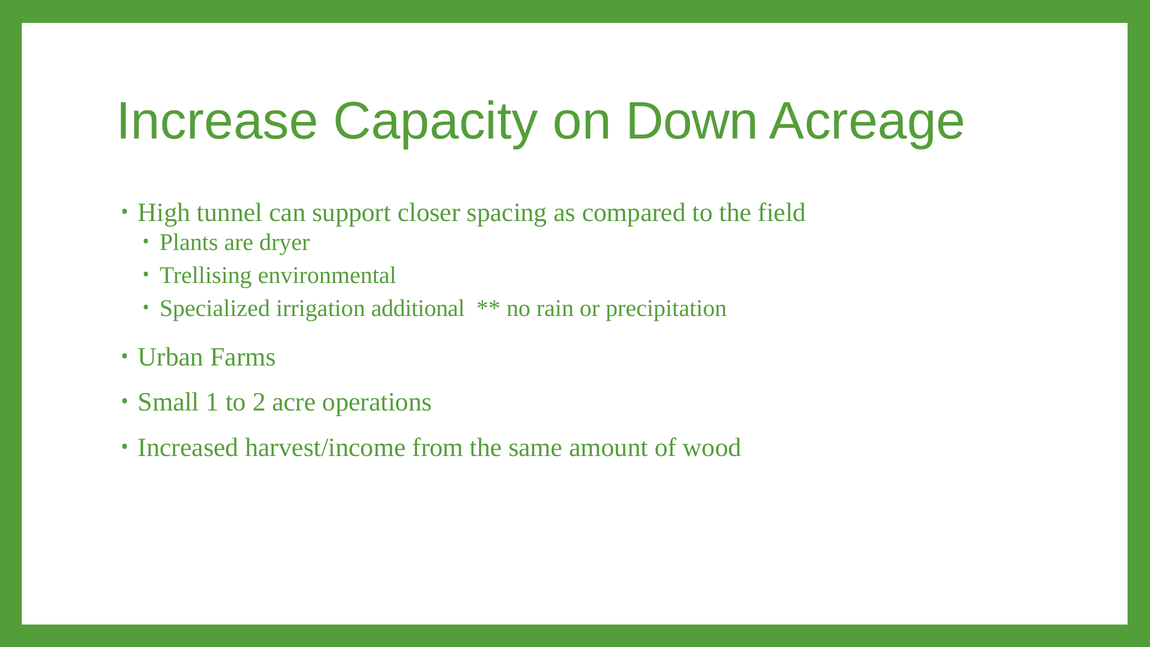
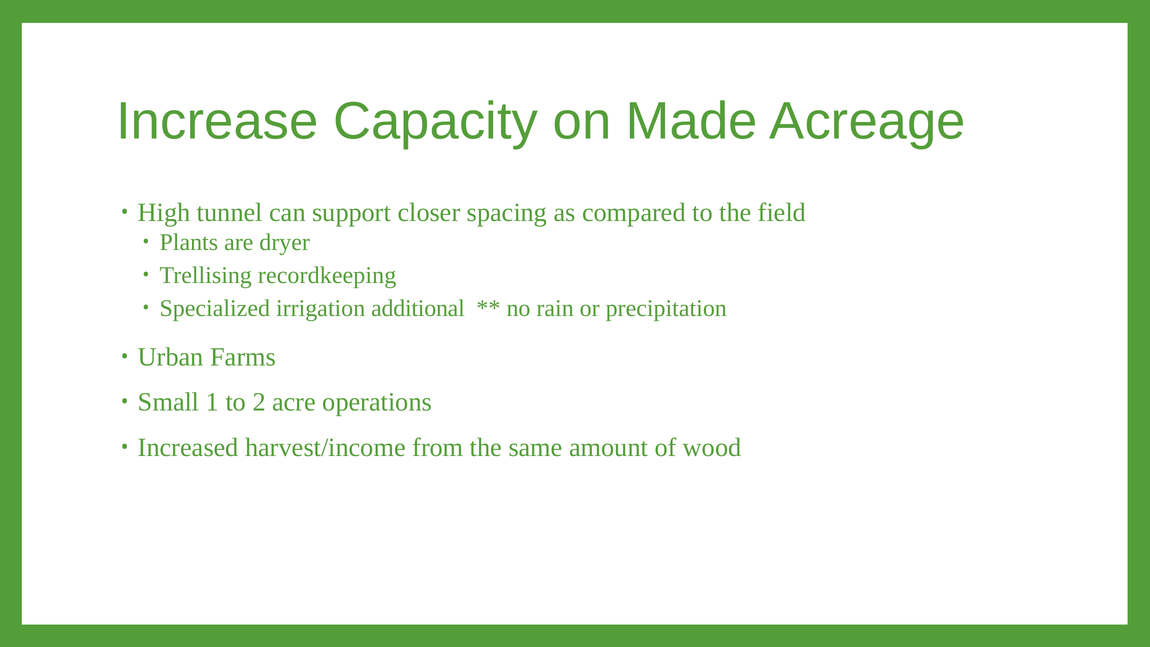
Down: Down -> Made (692, 121)
environmental: environmental -> recordkeeping (327, 275)
